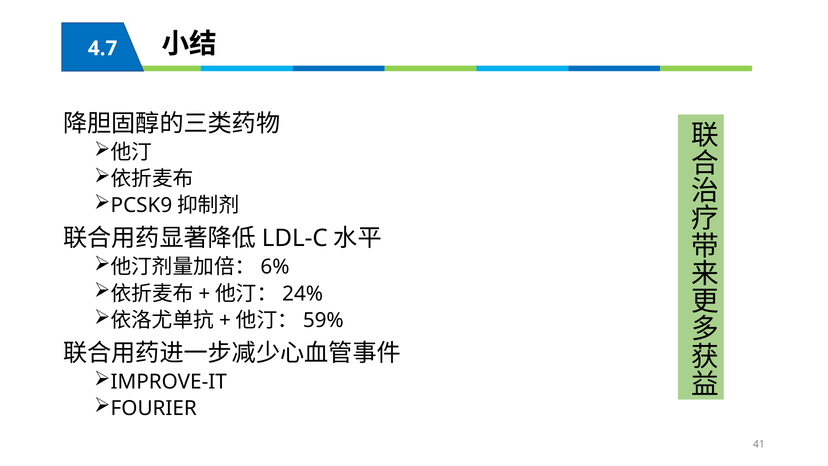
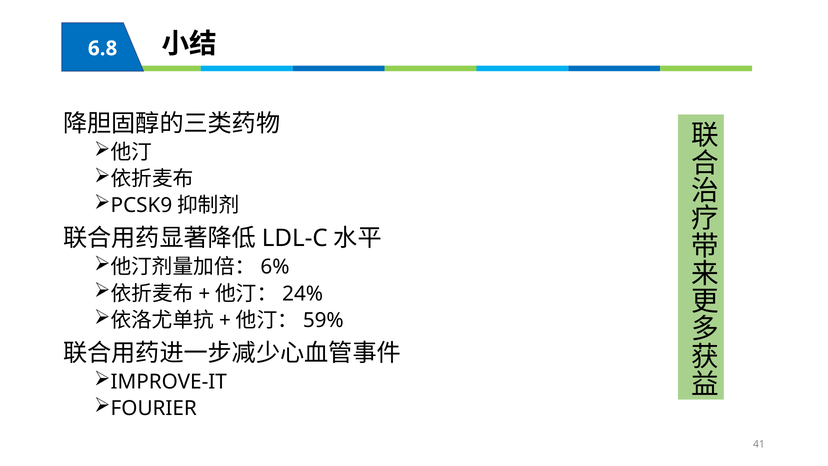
4.7: 4.7 -> 6.8 (103, 48)
